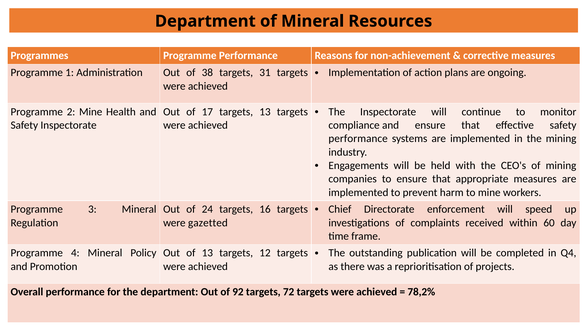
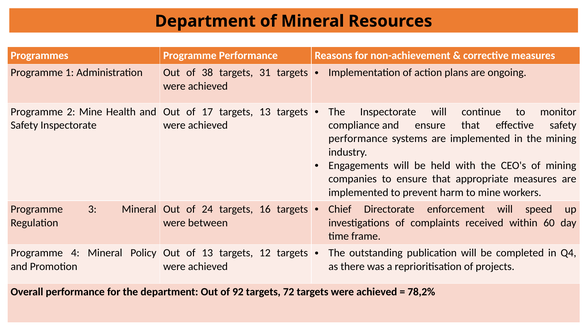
gazetted: gazetted -> between (208, 223)
